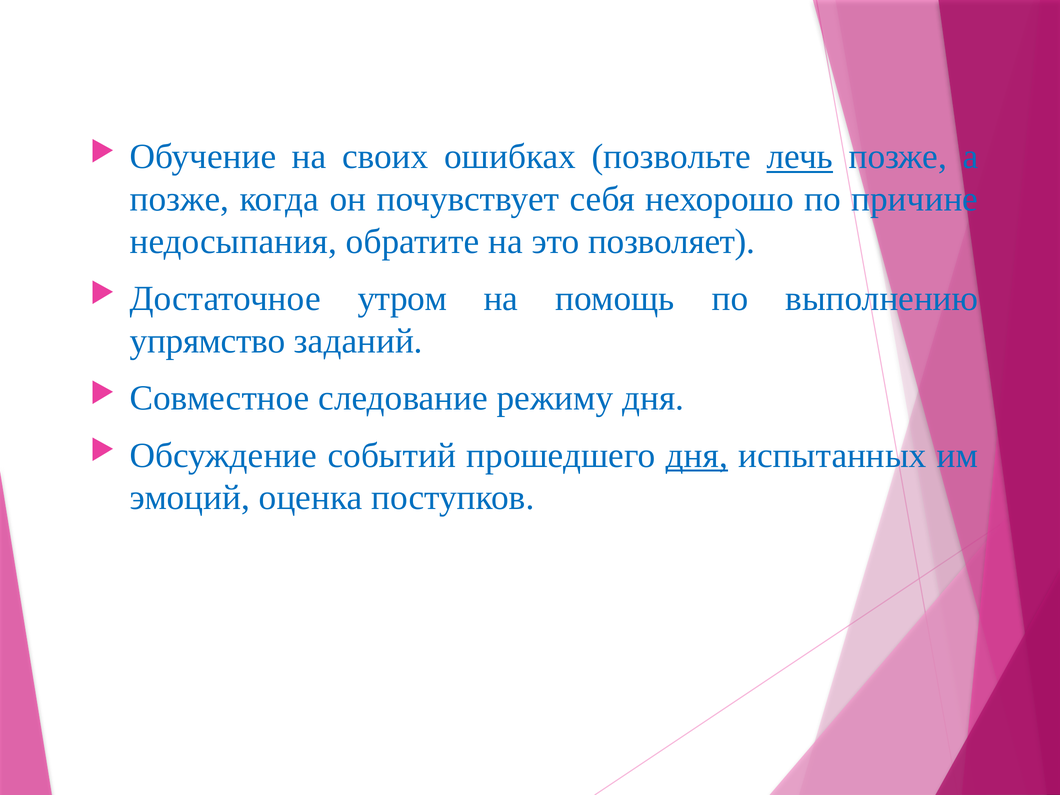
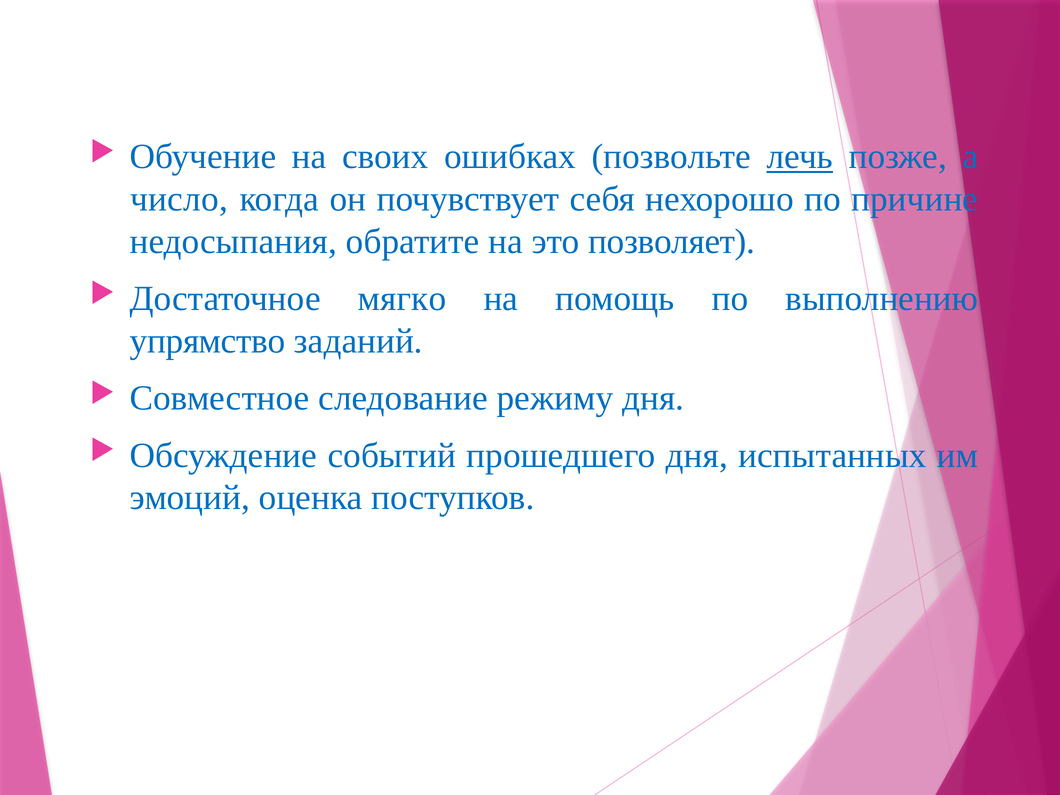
позже: позже -> число (179, 199)
утром: утром -> мягко (402, 299)
дня underline: present -> none (697, 455)
